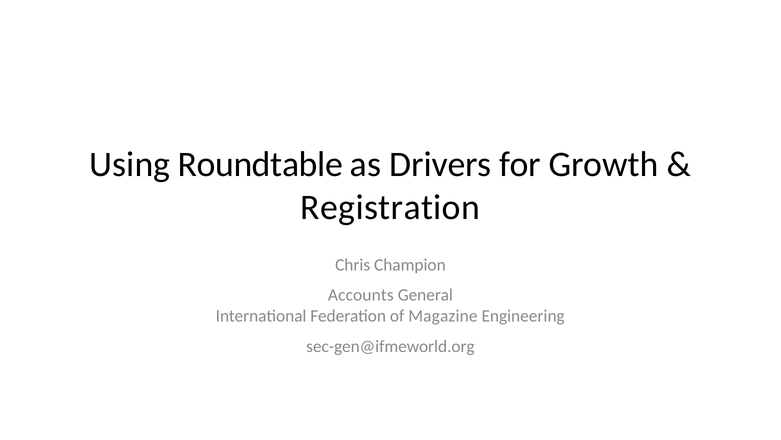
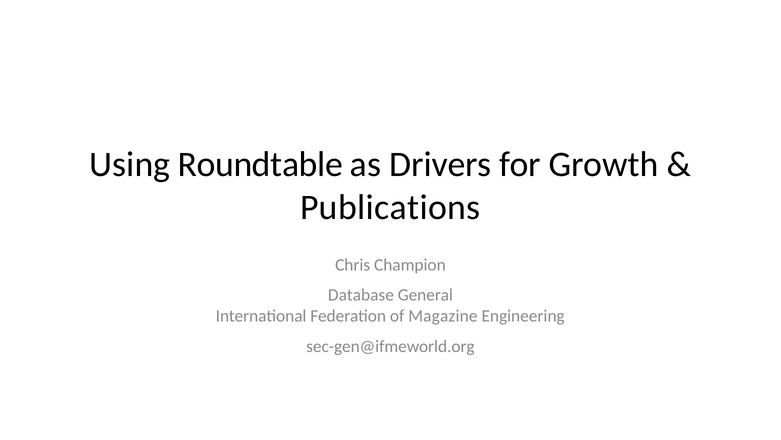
Registration: Registration -> Publications (390, 207)
Accounts: Accounts -> Database (361, 295)
